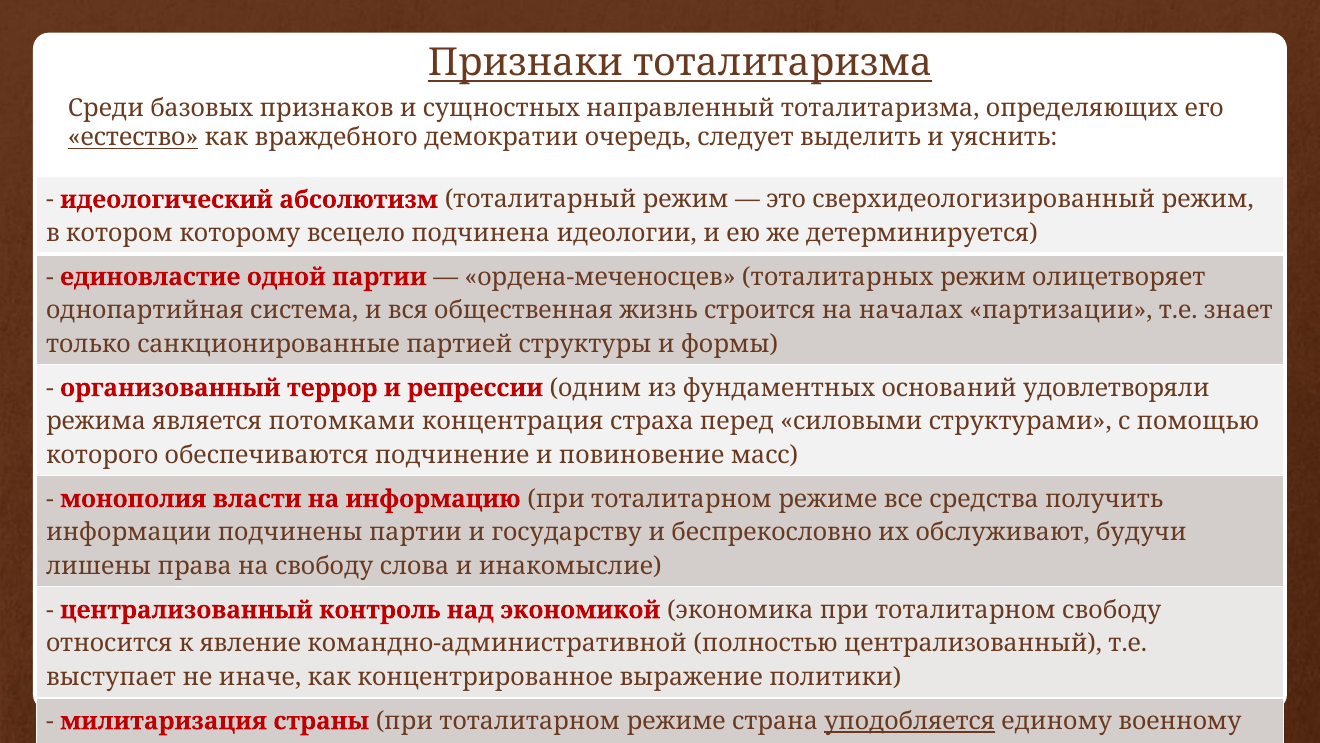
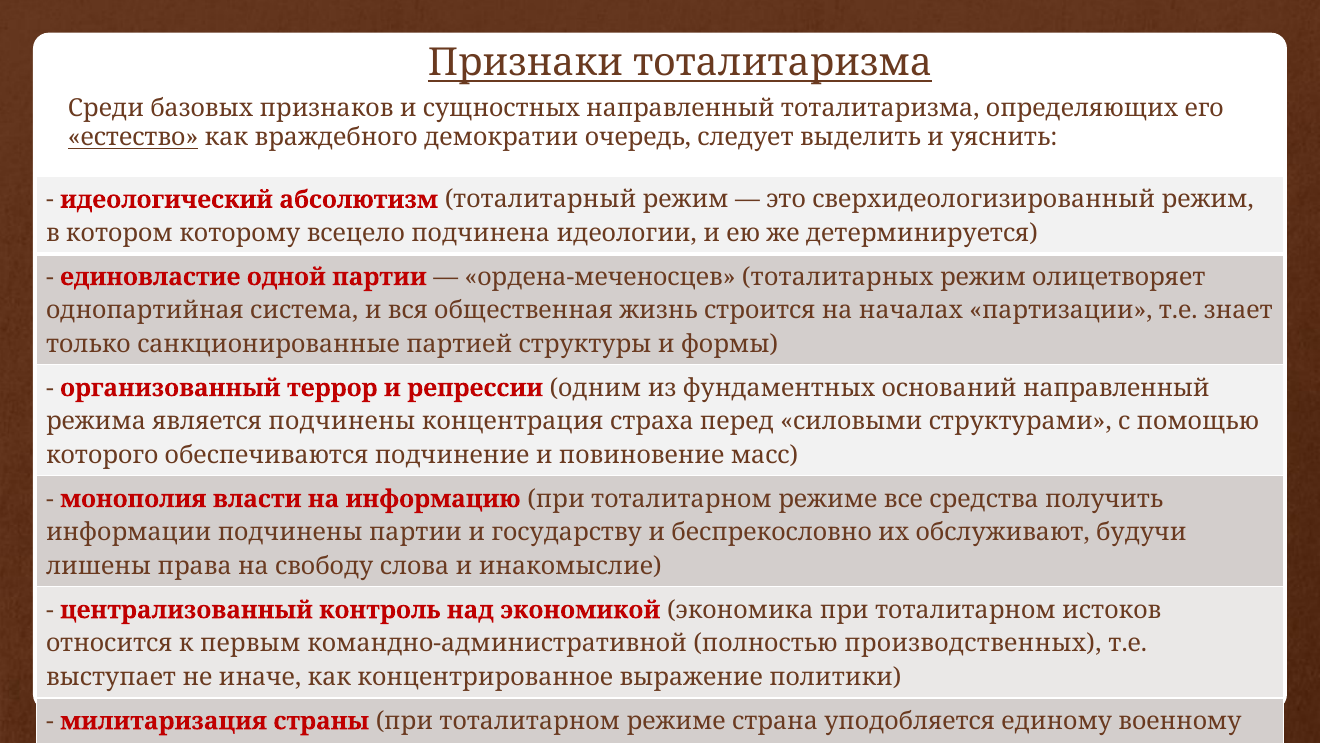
оснований удовлетворяли: удовлетворяли -> направленный (1116, 388)
является потомками: потомками -> подчинены (342, 422)
тоталитарном свободу: свободу -> истоков (1112, 610)
явление: явление -> первым (250, 644)
полностью централизованный: централизованный -> производственных (973, 644)
уподобляется underline: present -> none (910, 721)
